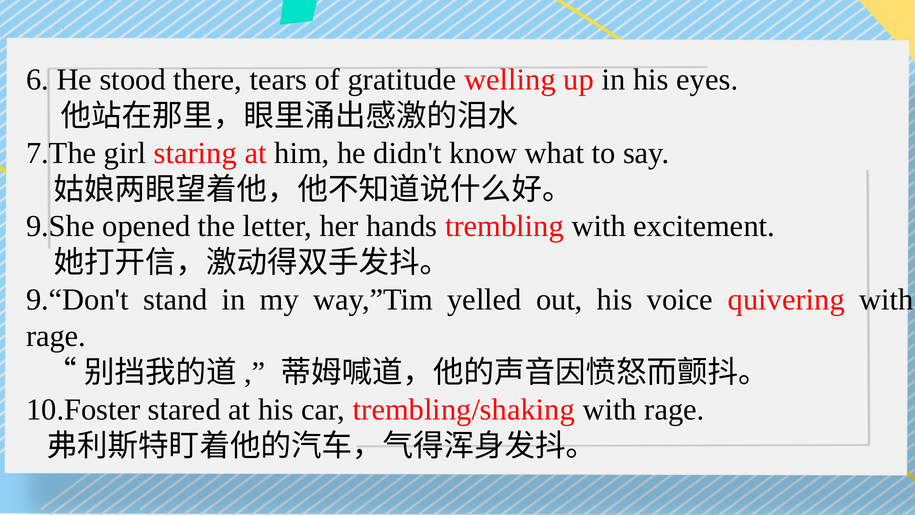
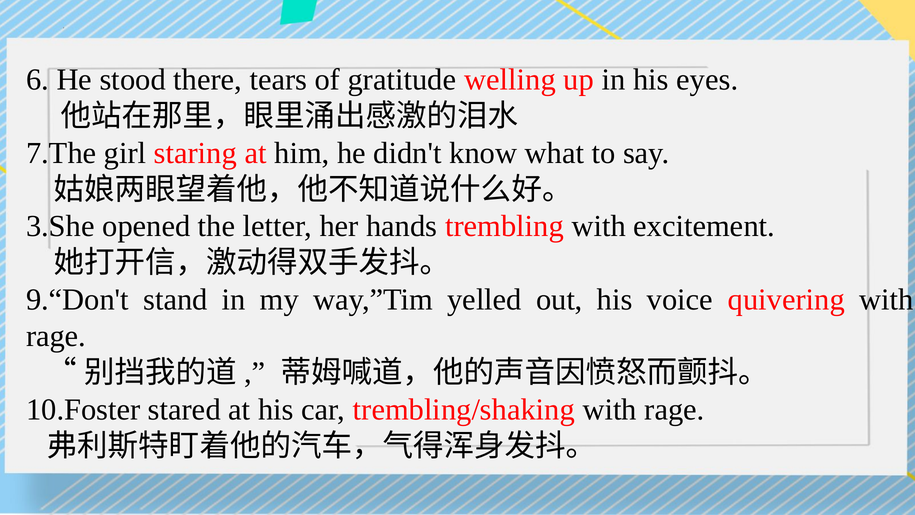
9.She: 9.She -> 3.She (60, 226)
